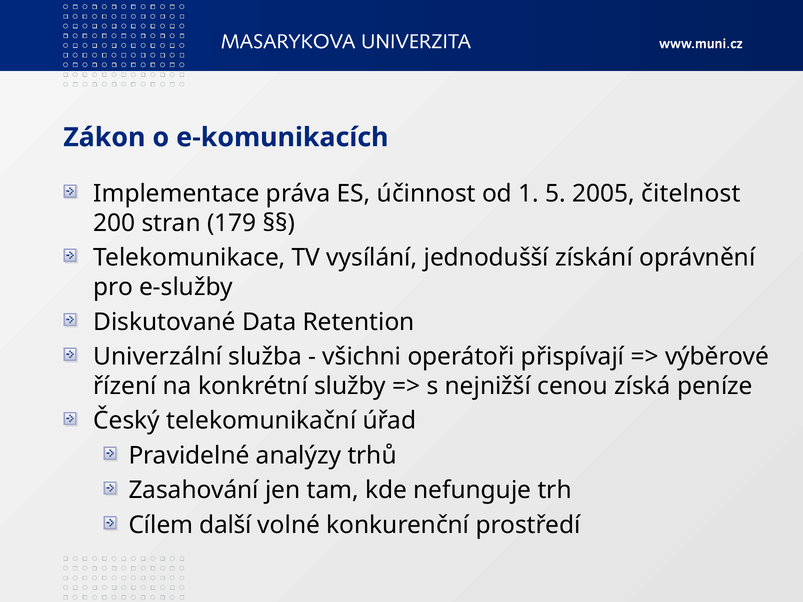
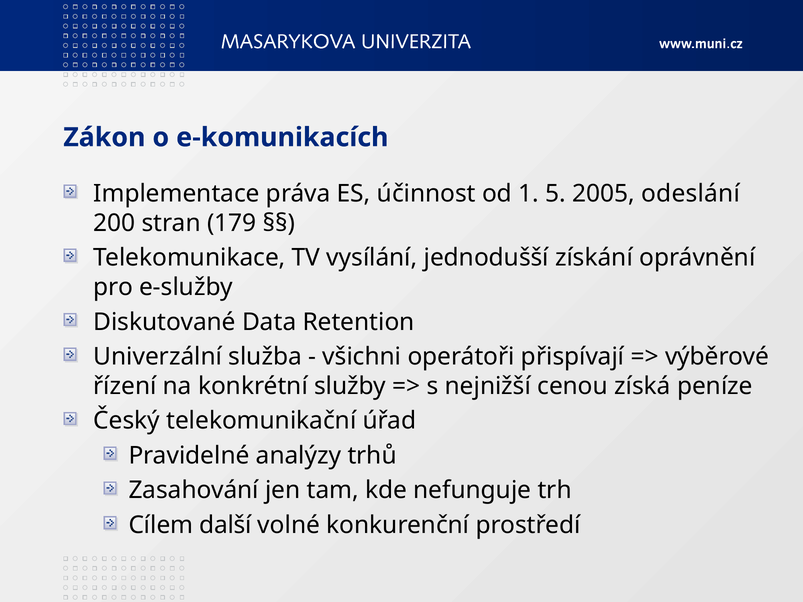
čitelnost: čitelnost -> odeslání (691, 194)
